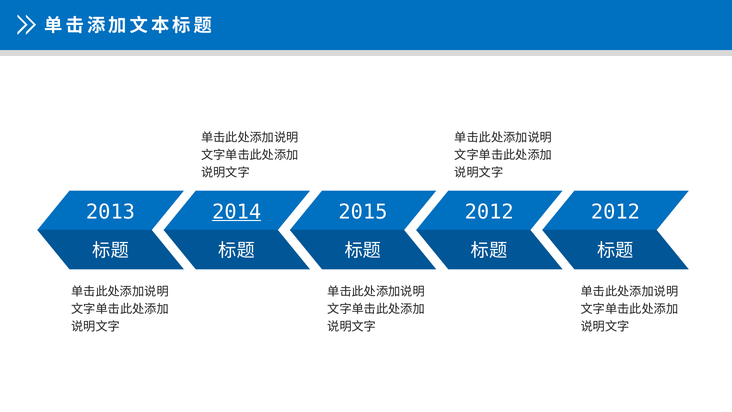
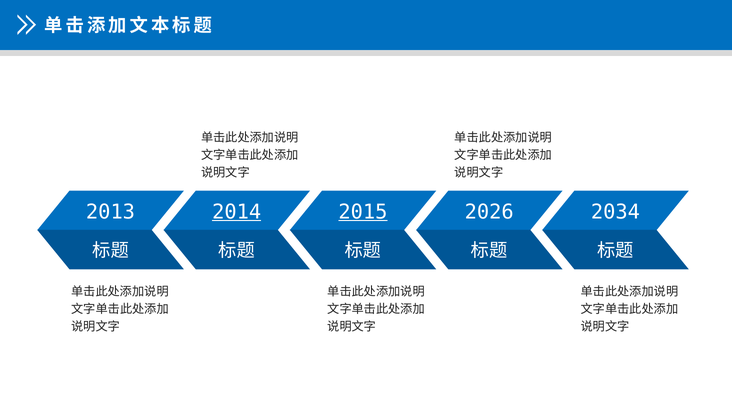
2015 underline: none -> present (363, 212)
2012: 2012 -> 2026 (489, 212)
2012: 2012 -> 2034 (615, 212)
